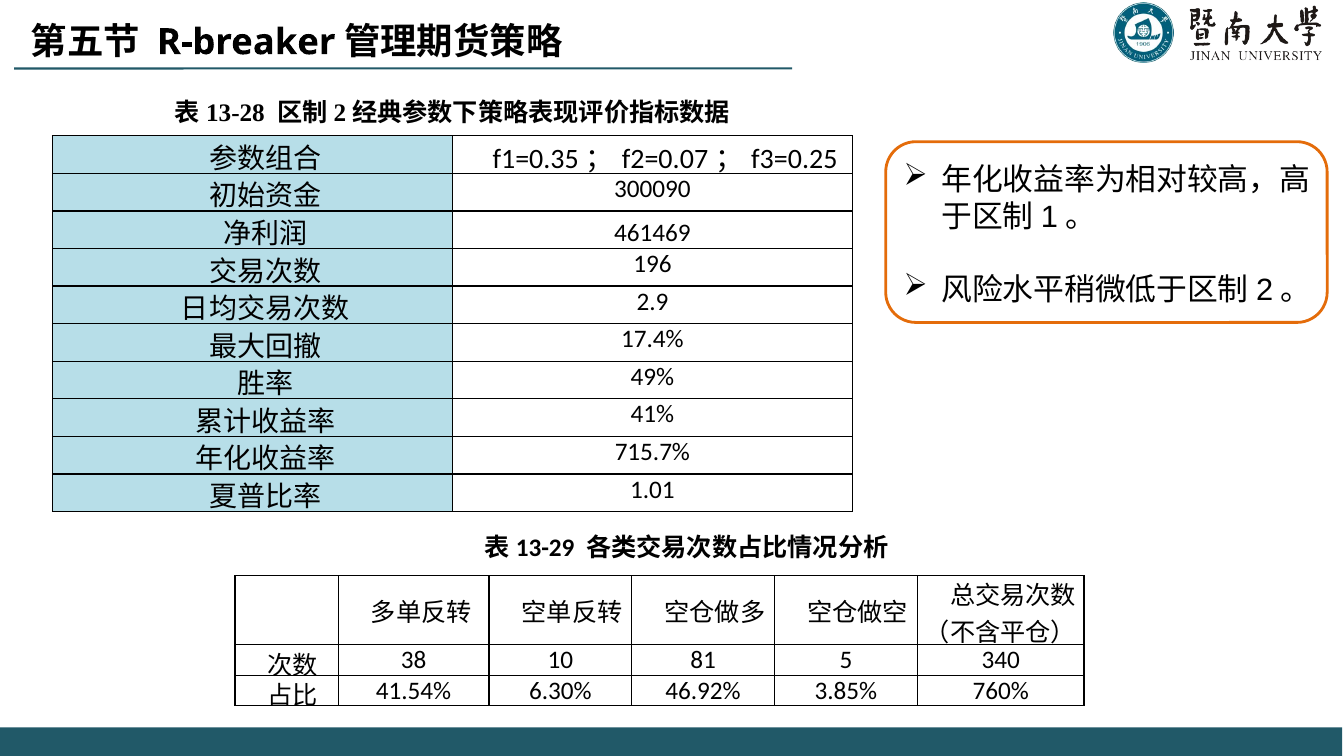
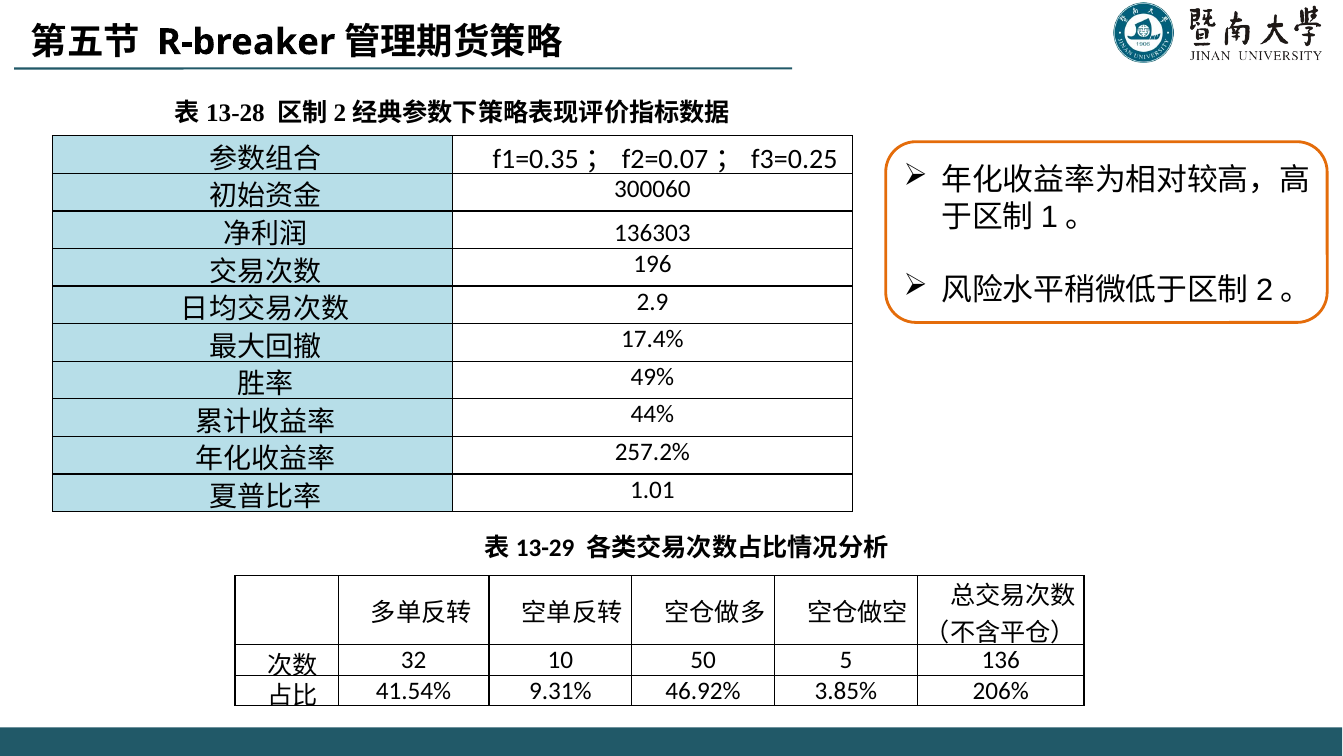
300090: 300090 -> 300060 (652, 189)
461469: 461469 -> 136303 (652, 233)
41%: 41% -> 44% (652, 414)
715.7%: 715.7% -> 257.2% (652, 452)
38: 38 -> 32 (414, 660)
81: 81 -> 50 (703, 660)
340: 340 -> 136 (1001, 660)
6.30%: 6.30% -> 9.31% (560, 691)
760%: 760% -> 206% (1001, 691)
